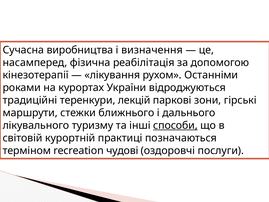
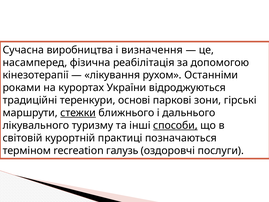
лекцій: лекцій -> основі (134, 100)
стежки underline: none -> present (78, 113)
чудові: чудові -> галузь (122, 150)
